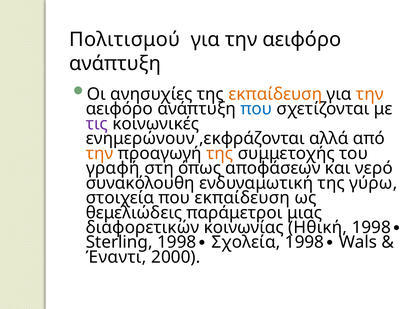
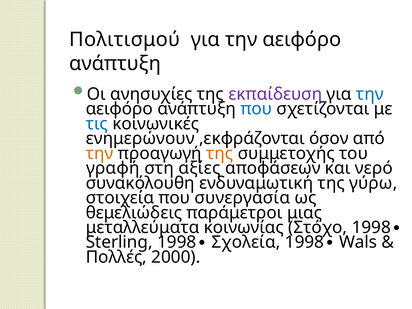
εκπαίδευση colour: orange -> purple (275, 94)
την colour: orange -> blue (370, 94)
τις colour: purple -> blue (97, 124)
αλλά: αλλά -> όσον (329, 139)
όπως: όπως -> αξίες (199, 168)
που εκπαίδευση: εκπαίδευση -> συνεργασία (242, 198)
διαφορετικών: διαφορετικών -> μεταλλεύματα (143, 228)
Ηθική: Ηθική -> Στόχο (318, 228)
Έναντι: Έναντι -> Πολλές (116, 257)
